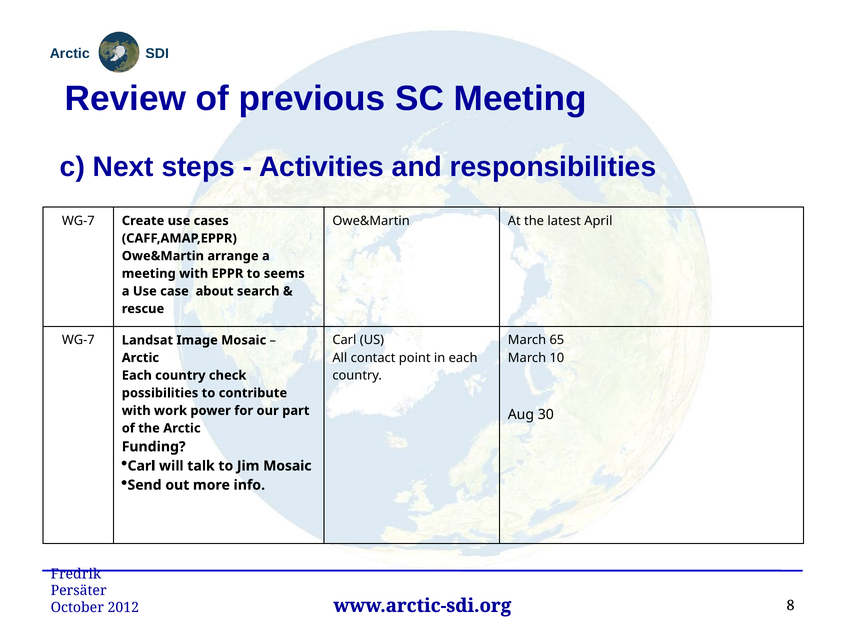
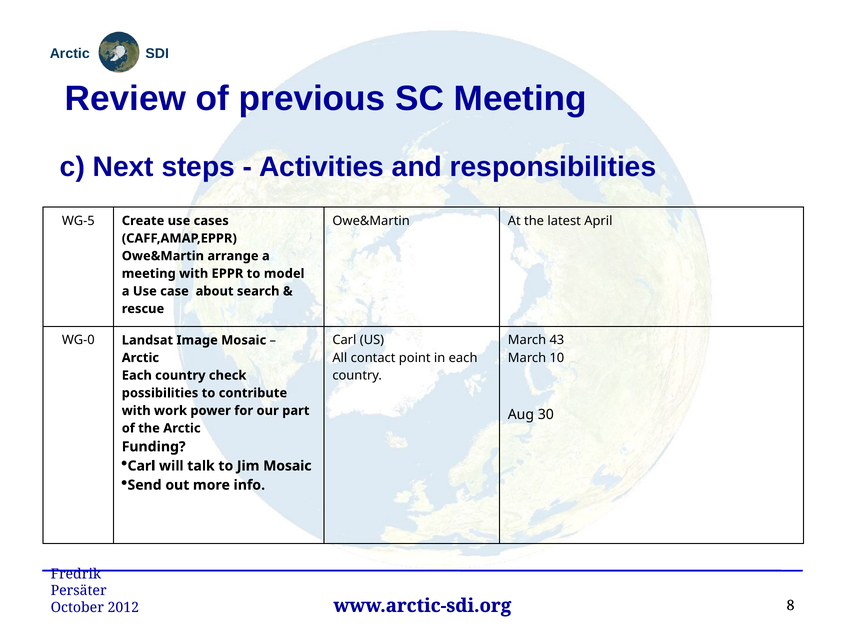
WG-7: WG-7 -> WG-5 (78, 221)
seems: seems -> model (284, 273)
WG-7: WG-7 -> WG-0 (78, 340)
65: 65 -> 43 (557, 340)
